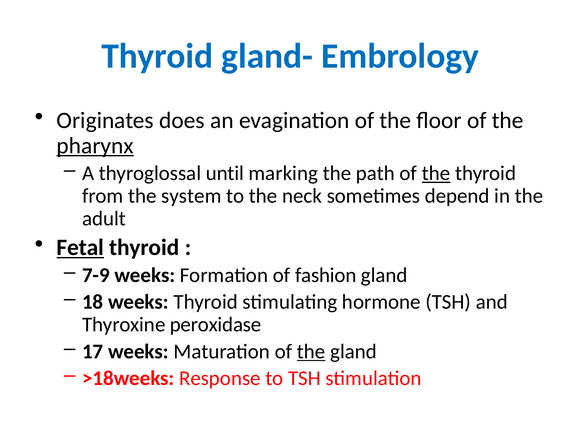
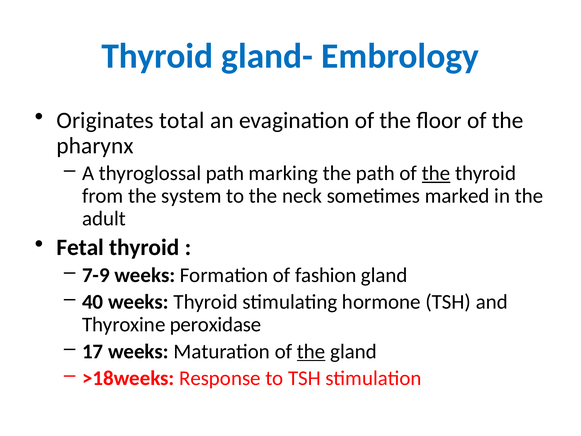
does: does -> total (182, 120)
pharynx underline: present -> none (95, 146)
thyroglossal until: until -> path (225, 173)
depend: depend -> marked (457, 196)
Fetal underline: present -> none (80, 247)
18: 18 -> 40 (93, 302)
